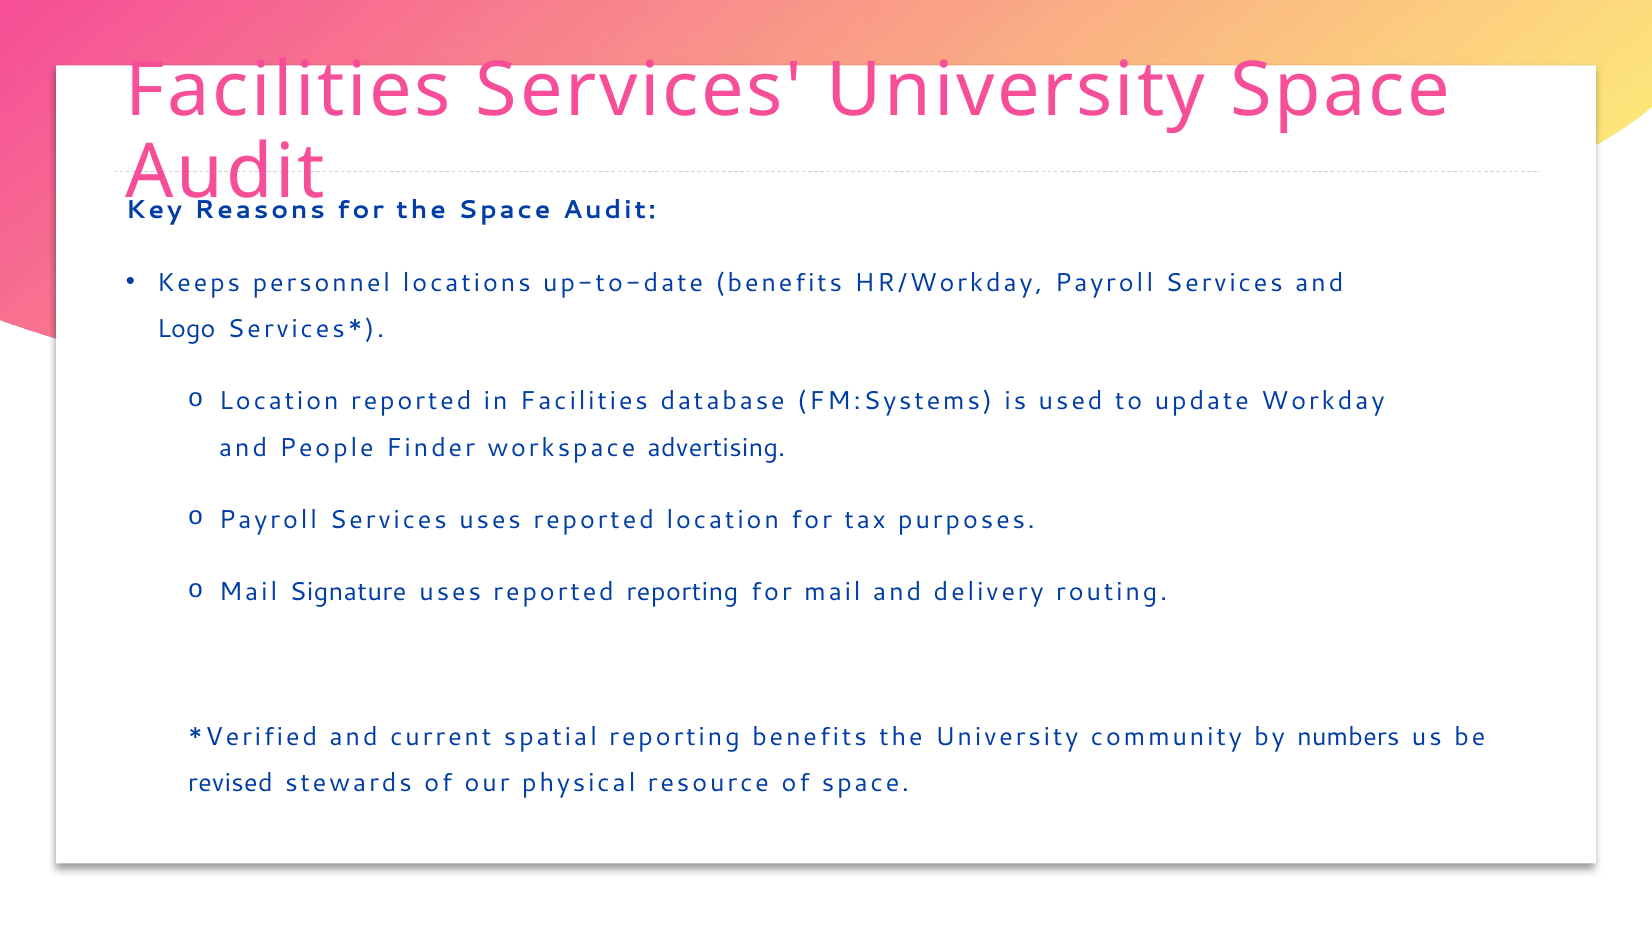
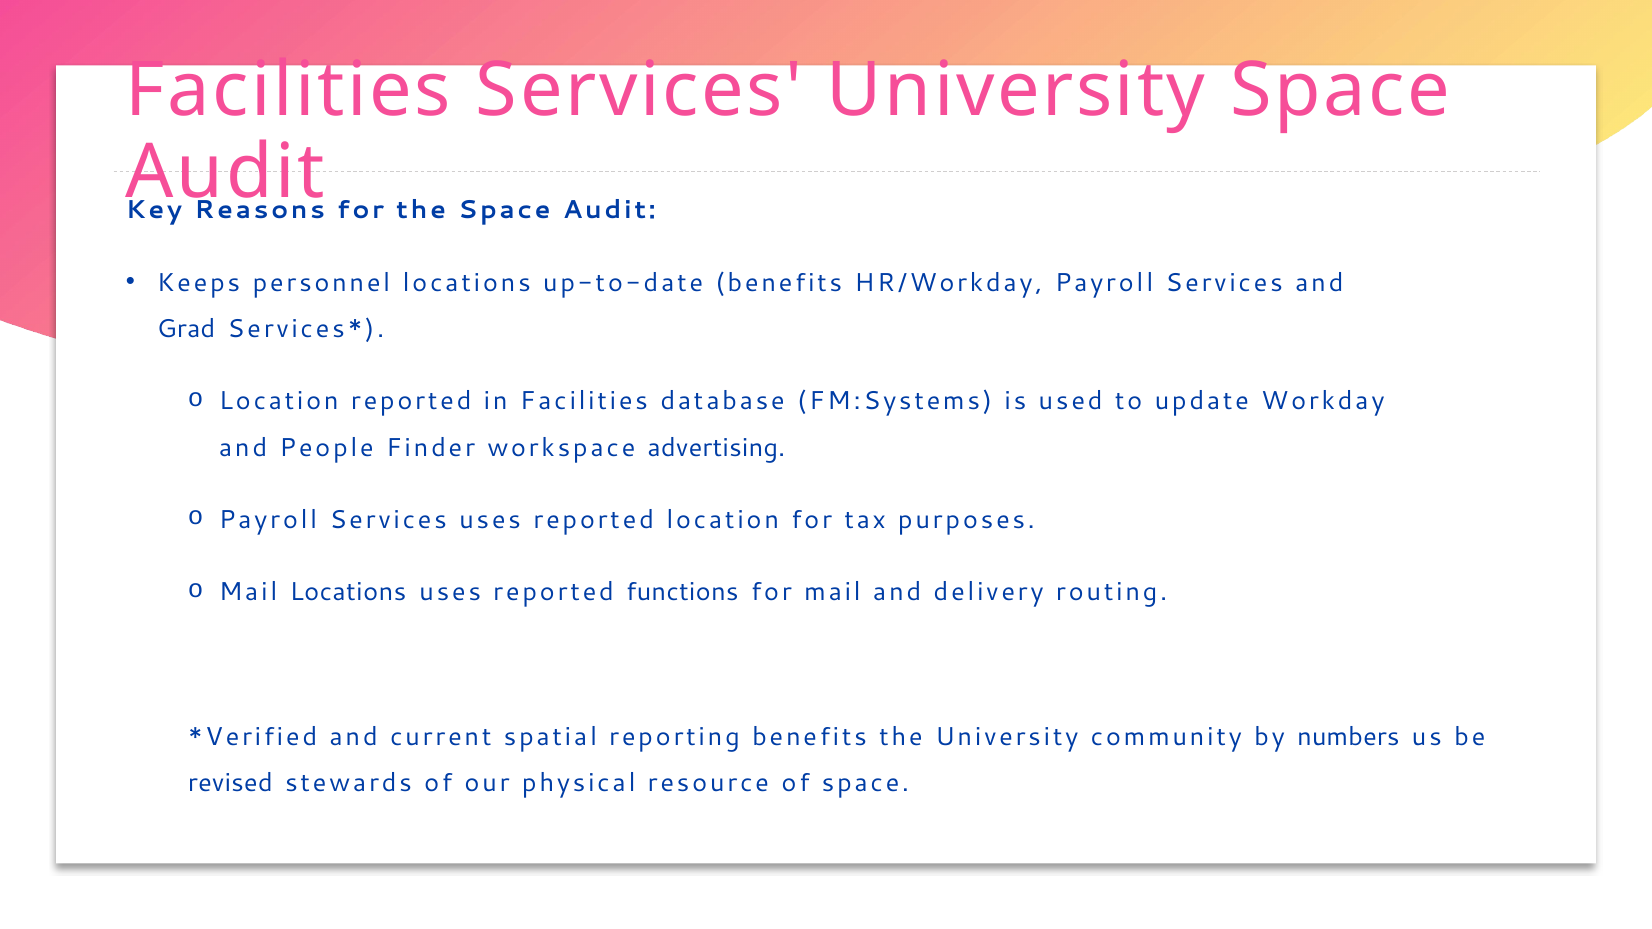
Logo: Logo -> Grad (186, 329)
Mail Signature: Signature -> Locations (348, 592)
reported reporting: reporting -> functions (682, 592)
